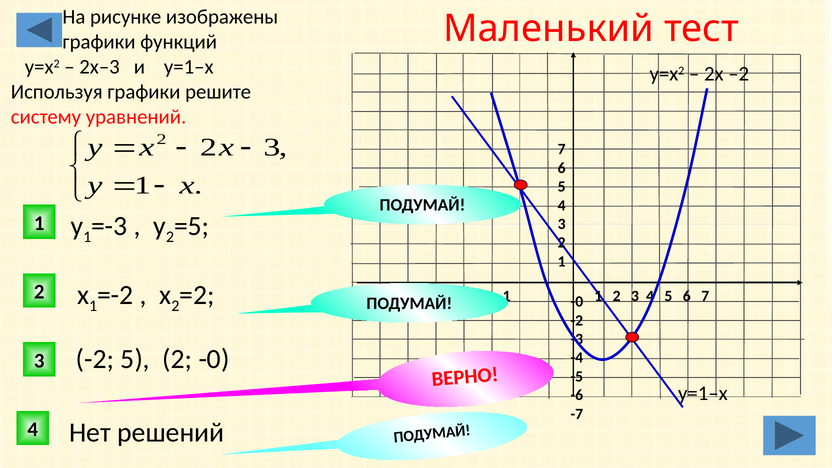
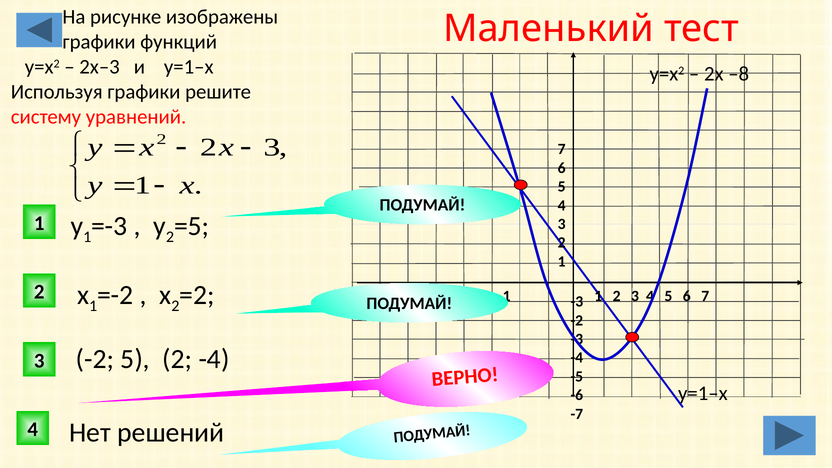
–2: –2 -> –8 (739, 74)
-0: -0 -> -3 (577, 302)
2 -0: -0 -> -4 (214, 359)
